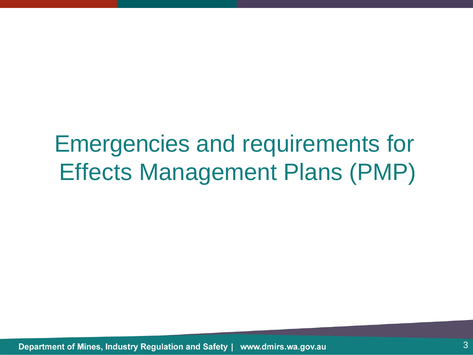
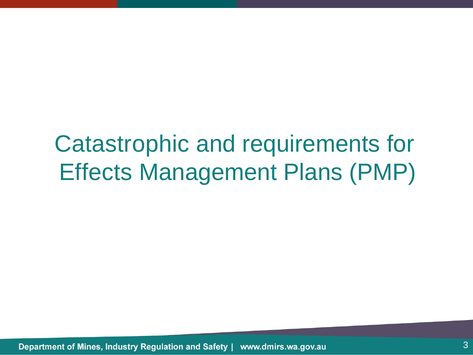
Emergencies: Emergencies -> Catastrophic (122, 144)
